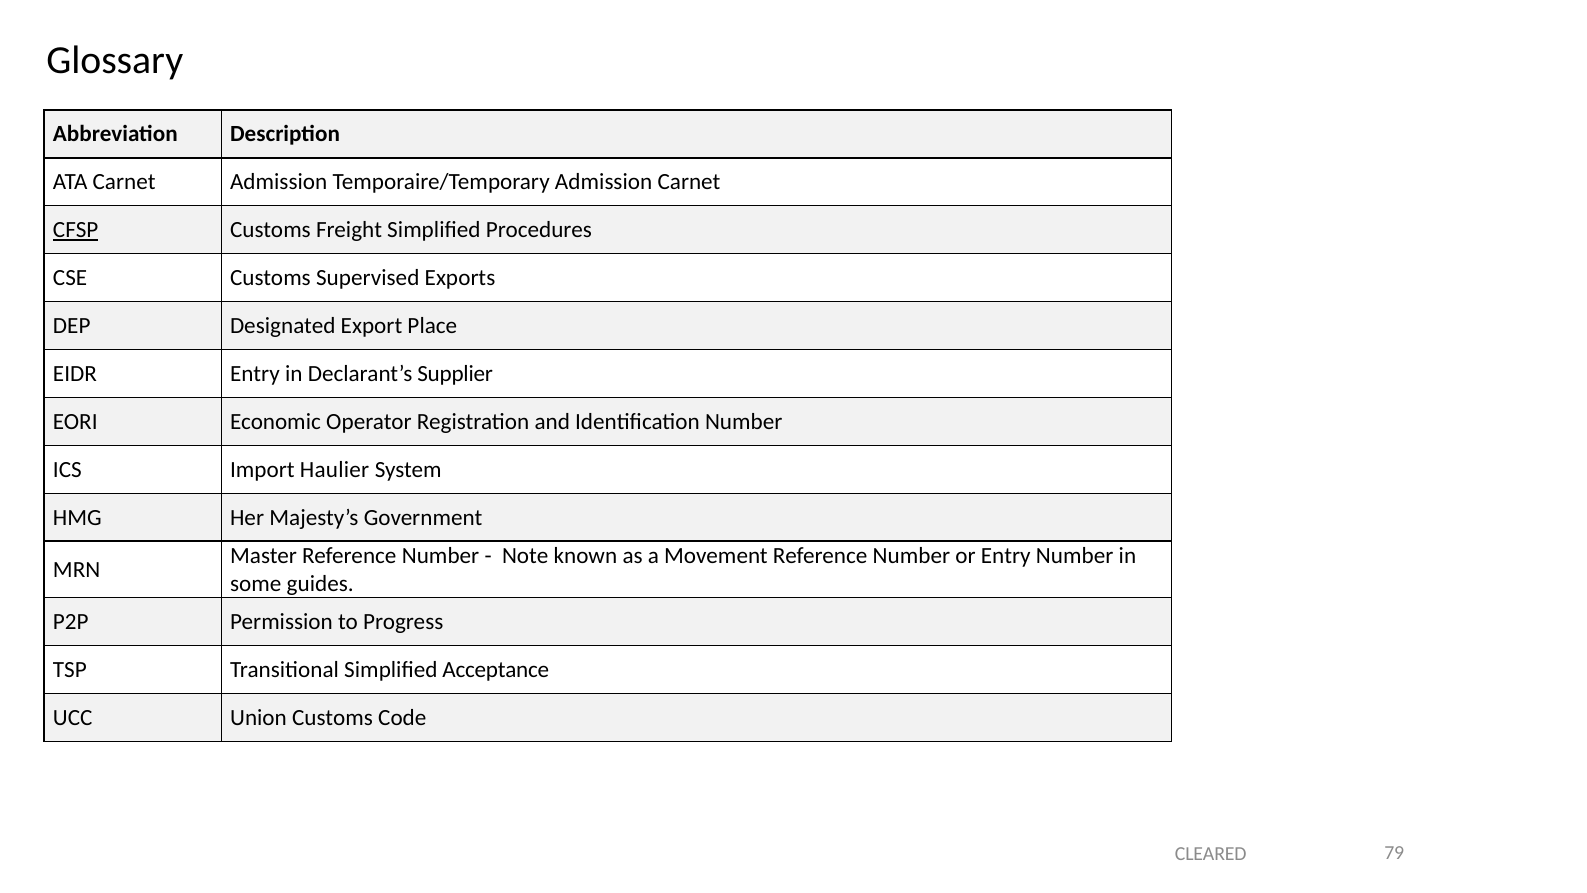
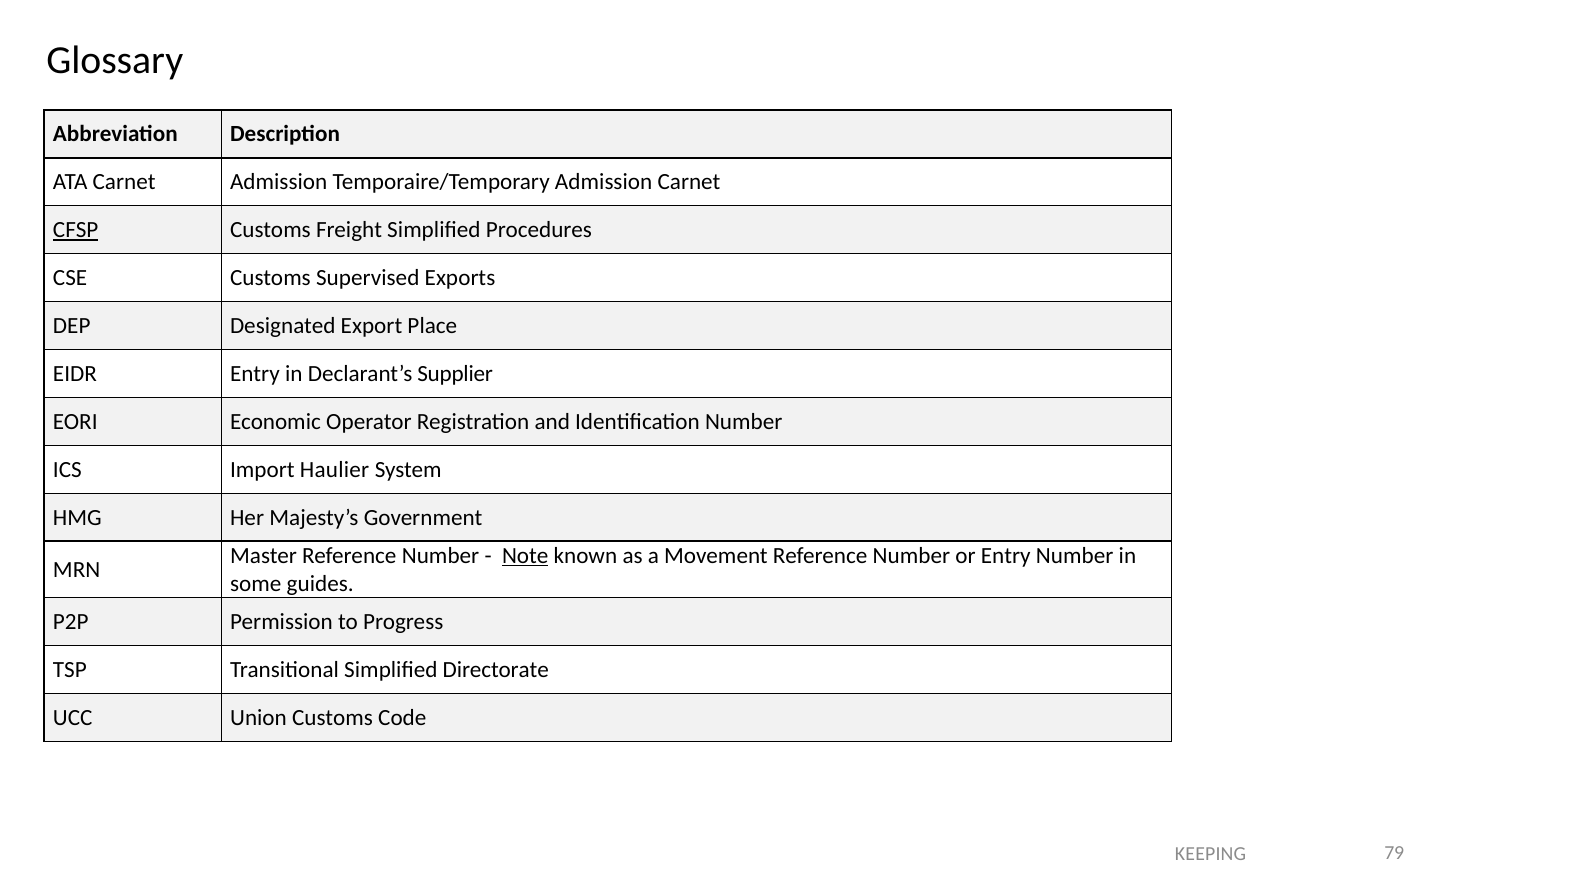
Note underline: none -> present (525, 555)
Acceptance: Acceptance -> Directorate (496, 669)
CLEARED: CLEARED -> KEEPING (1211, 853)
